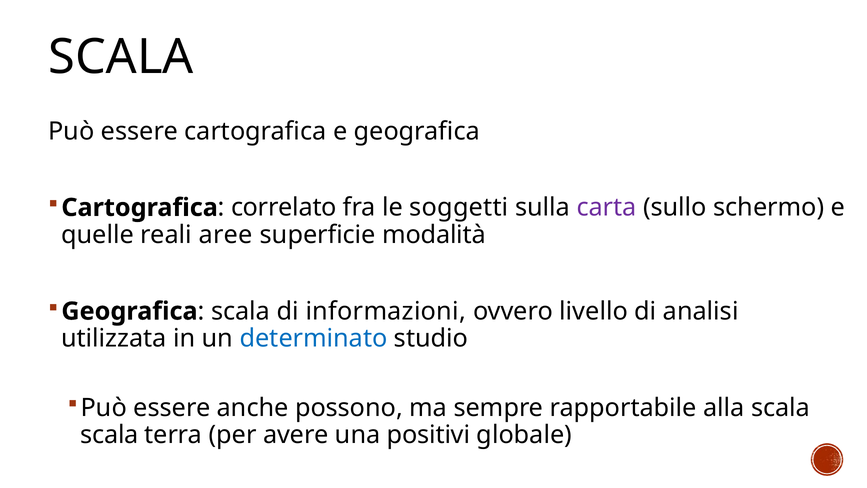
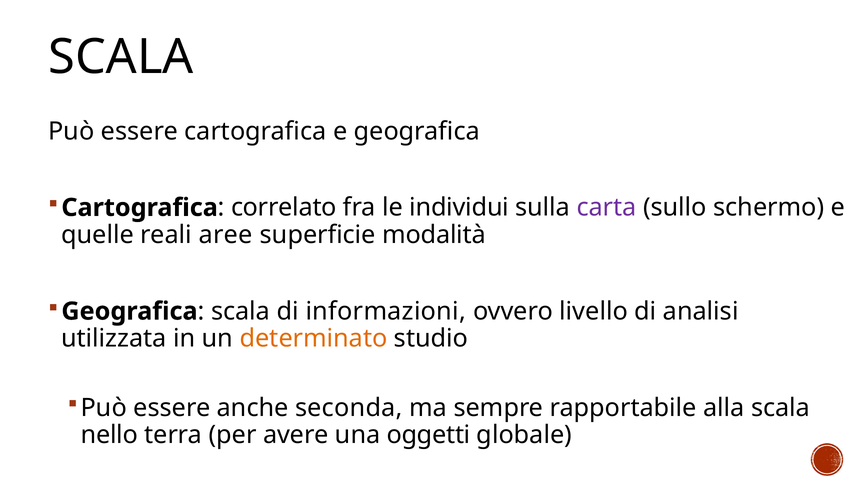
soggetti: soggetti -> individui (459, 207)
determinato colour: blue -> orange (314, 338)
possono: possono -> seconda (349, 407)
scala: scala -> nello (109, 435)
positivi: positivi -> oggetti (429, 435)
